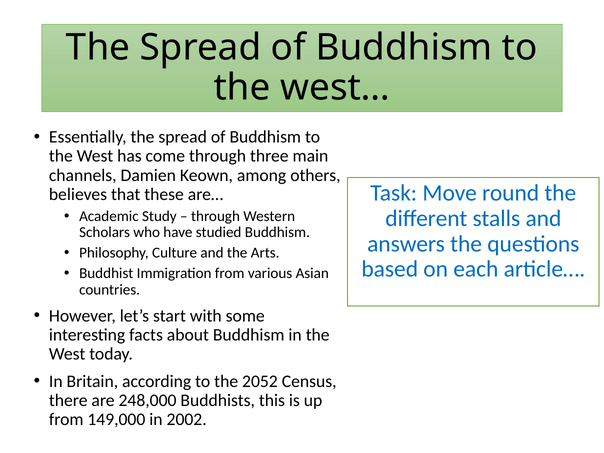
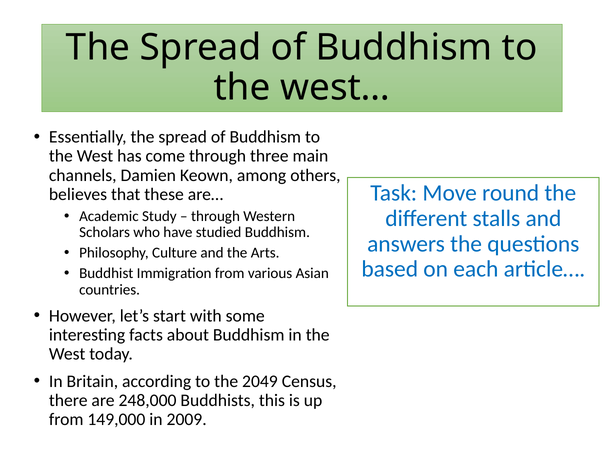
2052: 2052 -> 2049 (260, 381)
2002: 2002 -> 2009 (187, 419)
